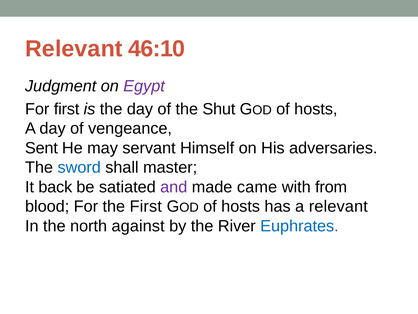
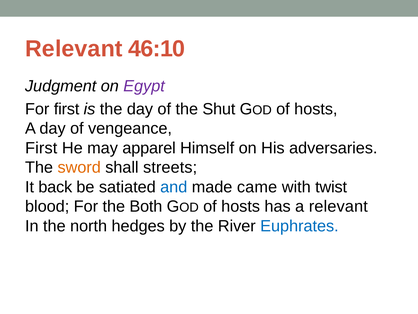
Sent: Sent -> First (41, 148)
servant: servant -> apparel (149, 148)
sword colour: blue -> orange (79, 167)
master: master -> streets (170, 167)
and colour: purple -> blue (174, 187)
from: from -> twist (331, 187)
the First: First -> Both (146, 206)
against: against -> hedges (138, 226)
